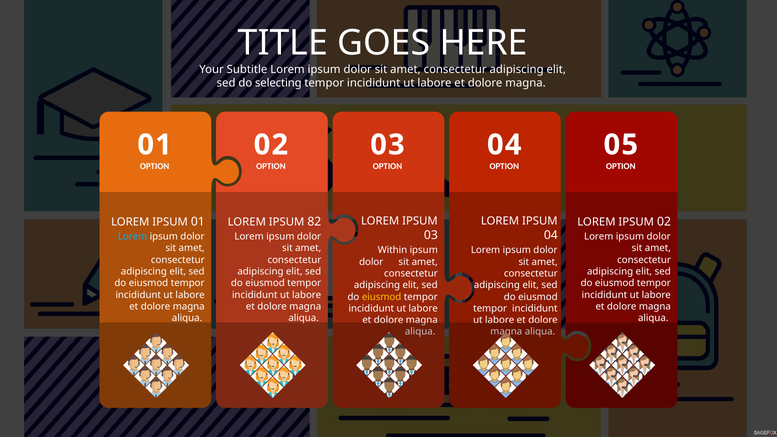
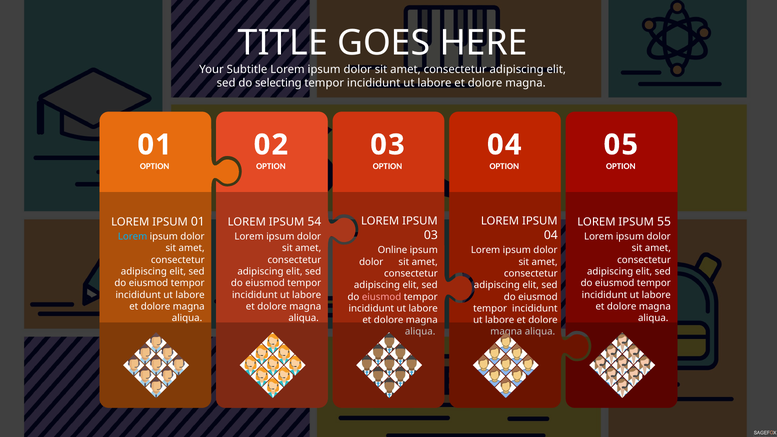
82: 82 -> 54 (314, 222)
IPSUM 02: 02 -> 55 (664, 222)
Within: Within -> Online (393, 250)
eiusmod colour: yellow -> pink (382, 297)
